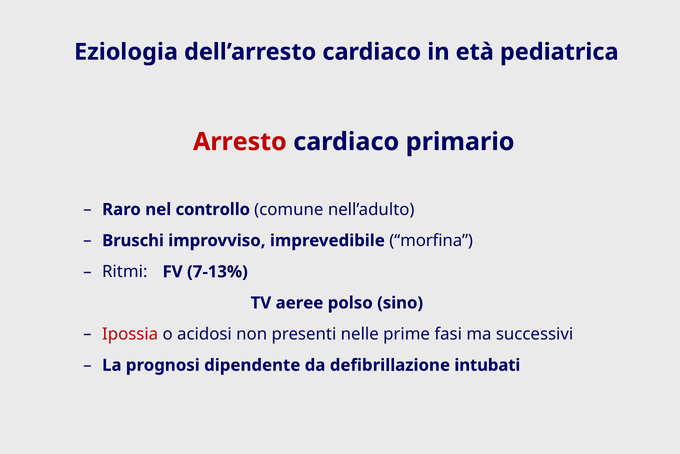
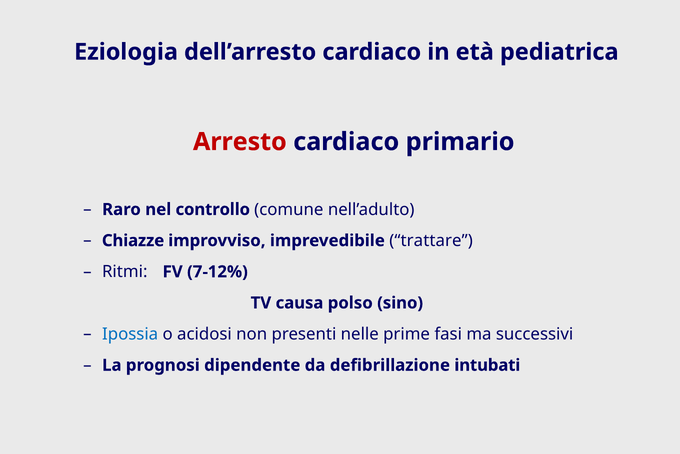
Bruschi: Bruschi -> Chiazze (133, 240)
morfina: morfina -> trattare (431, 240)
7-13%: 7-13% -> 7-12% (217, 271)
aeree: aeree -> causa (299, 302)
Ipossia colour: red -> blue (130, 334)
